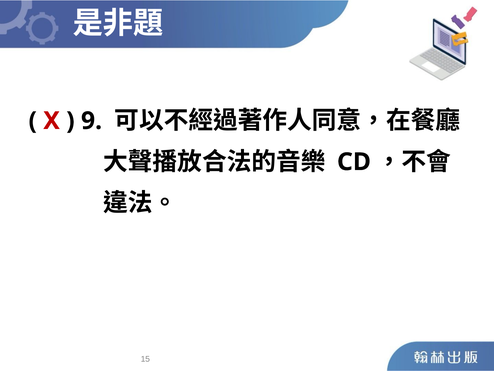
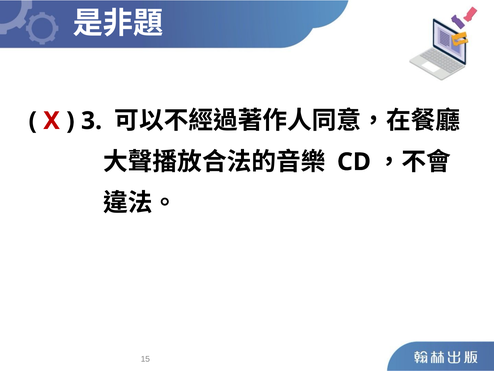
9: 9 -> 3 (92, 121)
